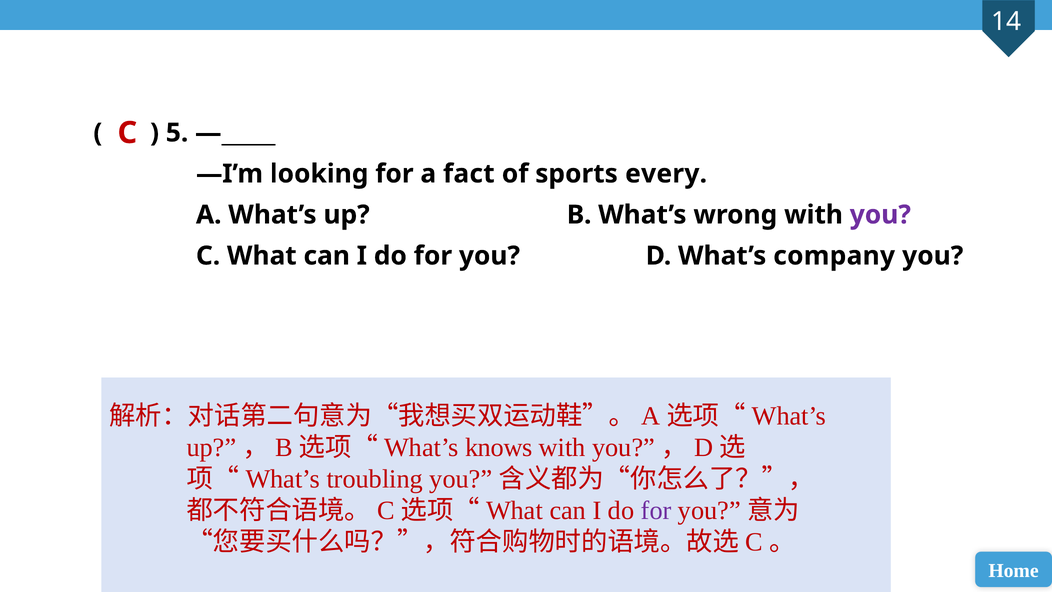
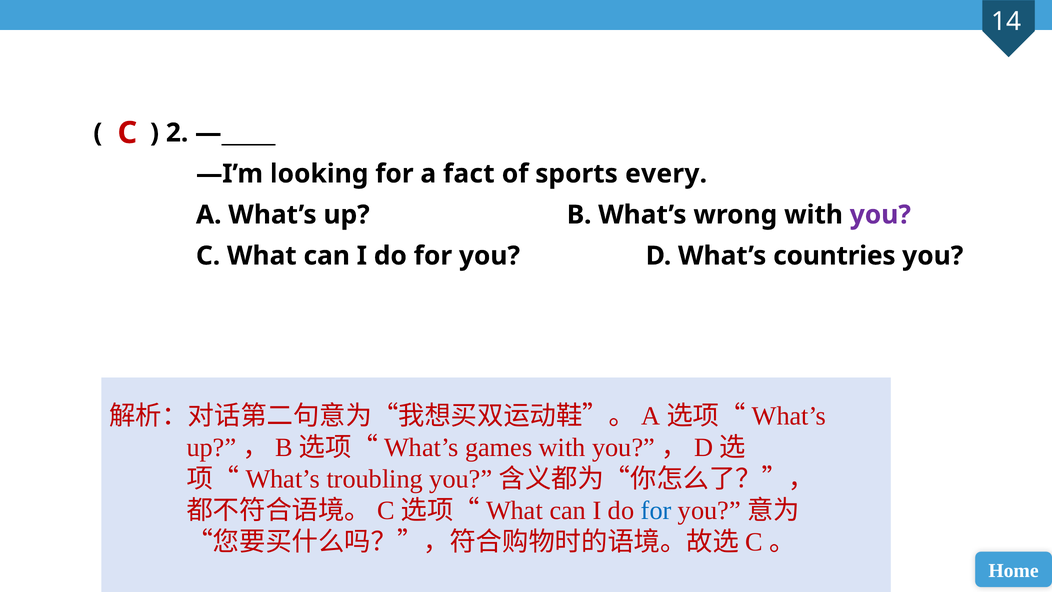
5: 5 -> 2 (177, 133)
company: company -> countries (834, 256)
knows: knows -> games (499, 447)
for colour: purple -> blue (656, 510)
